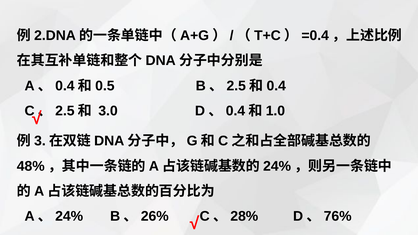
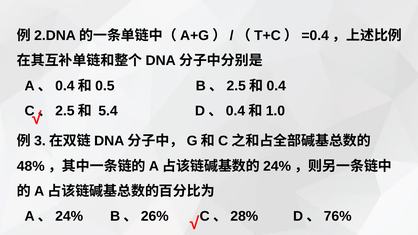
3.0: 3.0 -> 5.4 (108, 111)
